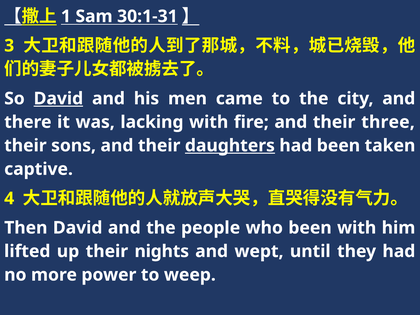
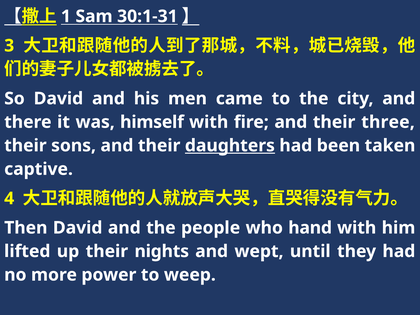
David underline: present -> none (58, 99)
lacking: lacking -> himself (152, 122)
who been: been -> hand (310, 228)
